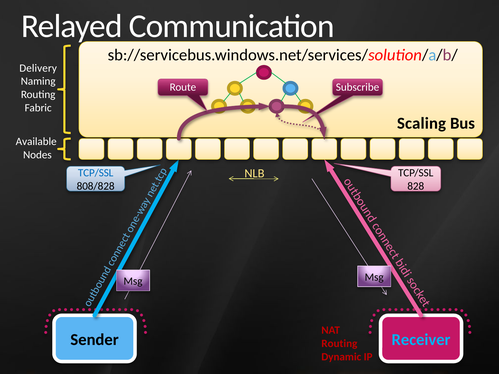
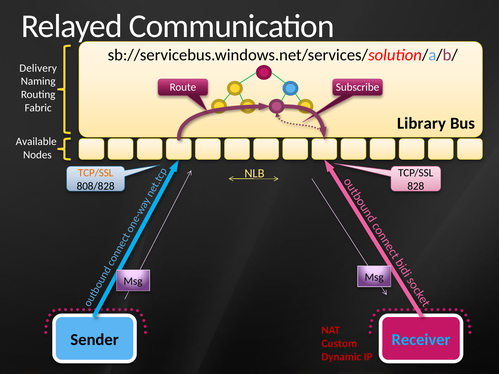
Scaling: Scaling -> Library (421, 123)
TCP/SSL colour: blue -> orange (96, 173)
Routing: Routing -> Custom (339, 344)
